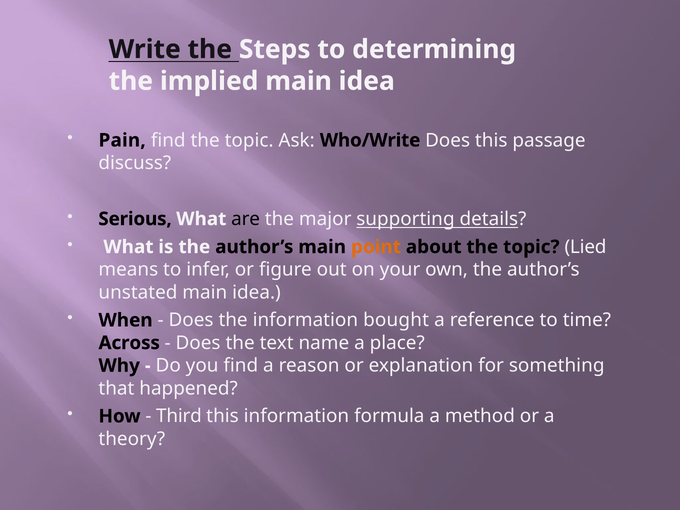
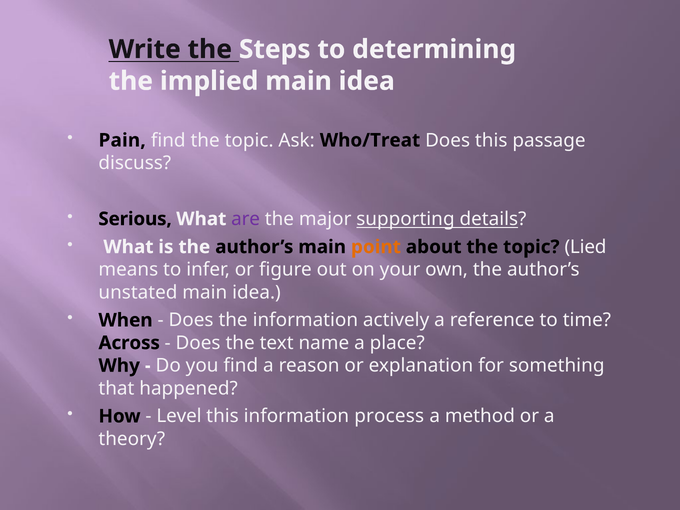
Who/Write: Who/Write -> Who/Treat (370, 140)
are colour: black -> purple (246, 219)
bought: bought -> actively (396, 320)
Third: Third -> Level (179, 416)
formula: formula -> process (389, 416)
